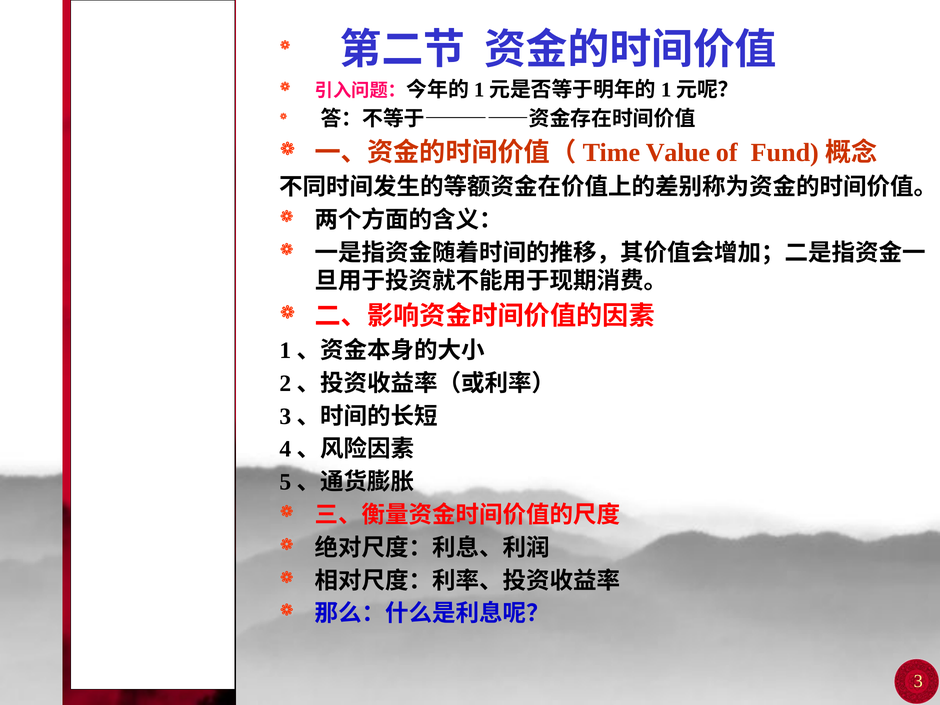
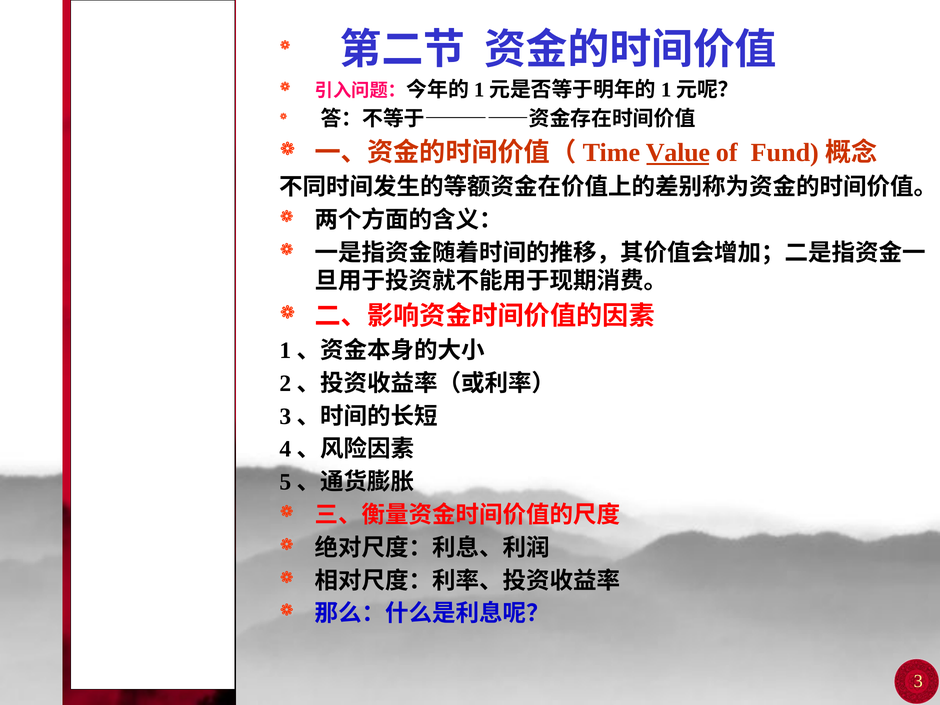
Value underline: none -> present (678, 153)
